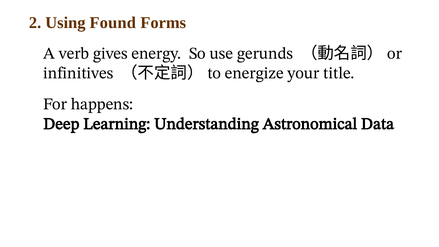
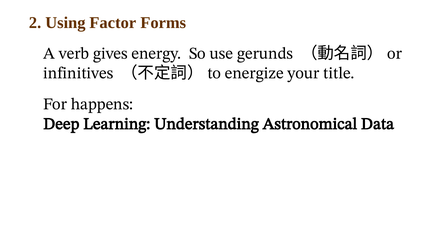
Found: Found -> Factor (113, 23)
